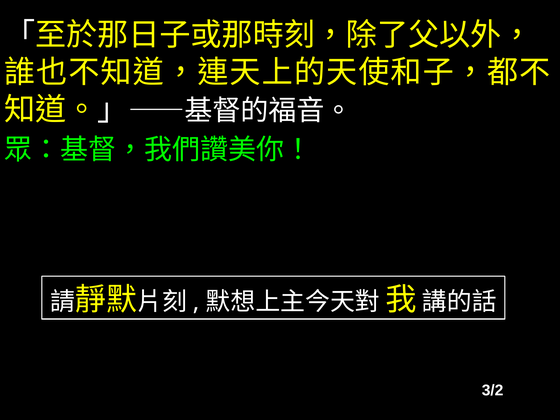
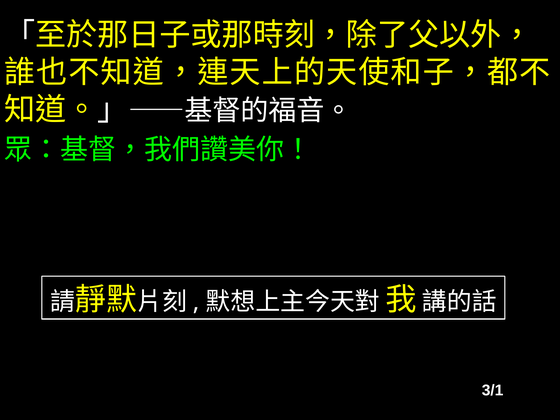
3/2: 3/2 -> 3/1 (493, 390)
